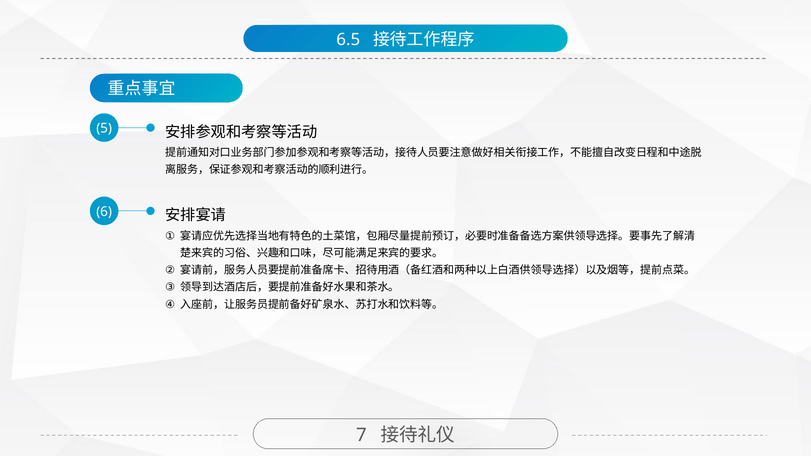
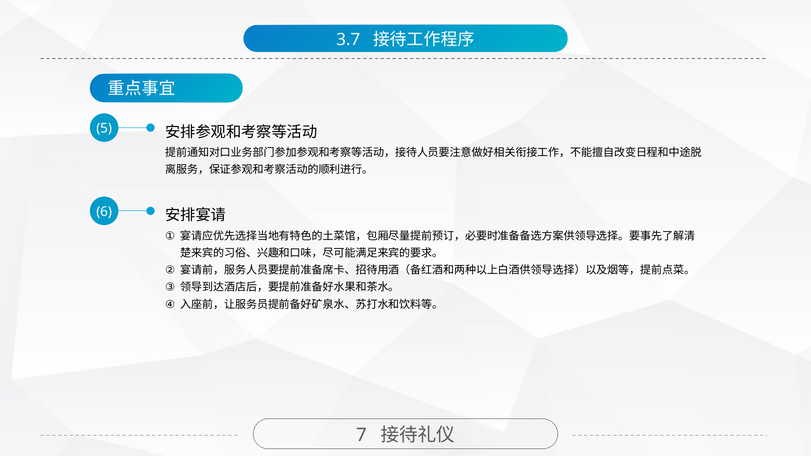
6.5: 6.5 -> 3.7 (348, 40)
